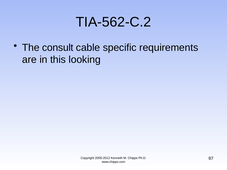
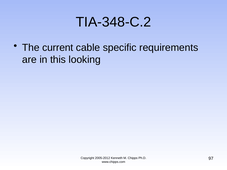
TIA-562-C.2: TIA-562-C.2 -> TIA-348-C.2 (113, 22)
consult: consult -> current (58, 48)
